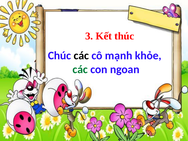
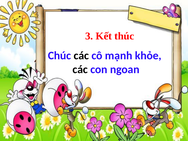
các colour: green -> black (80, 69)
